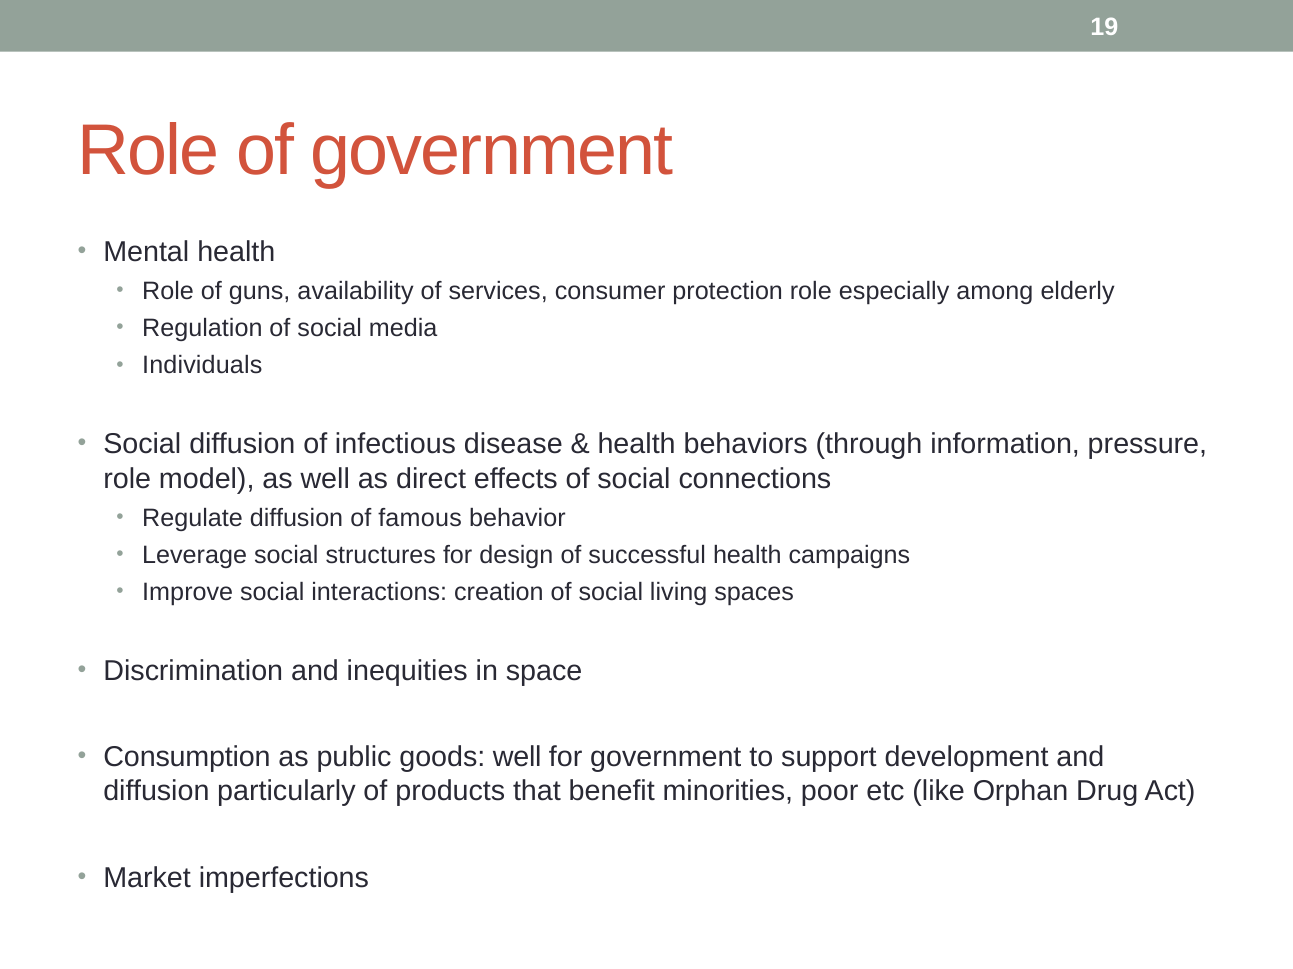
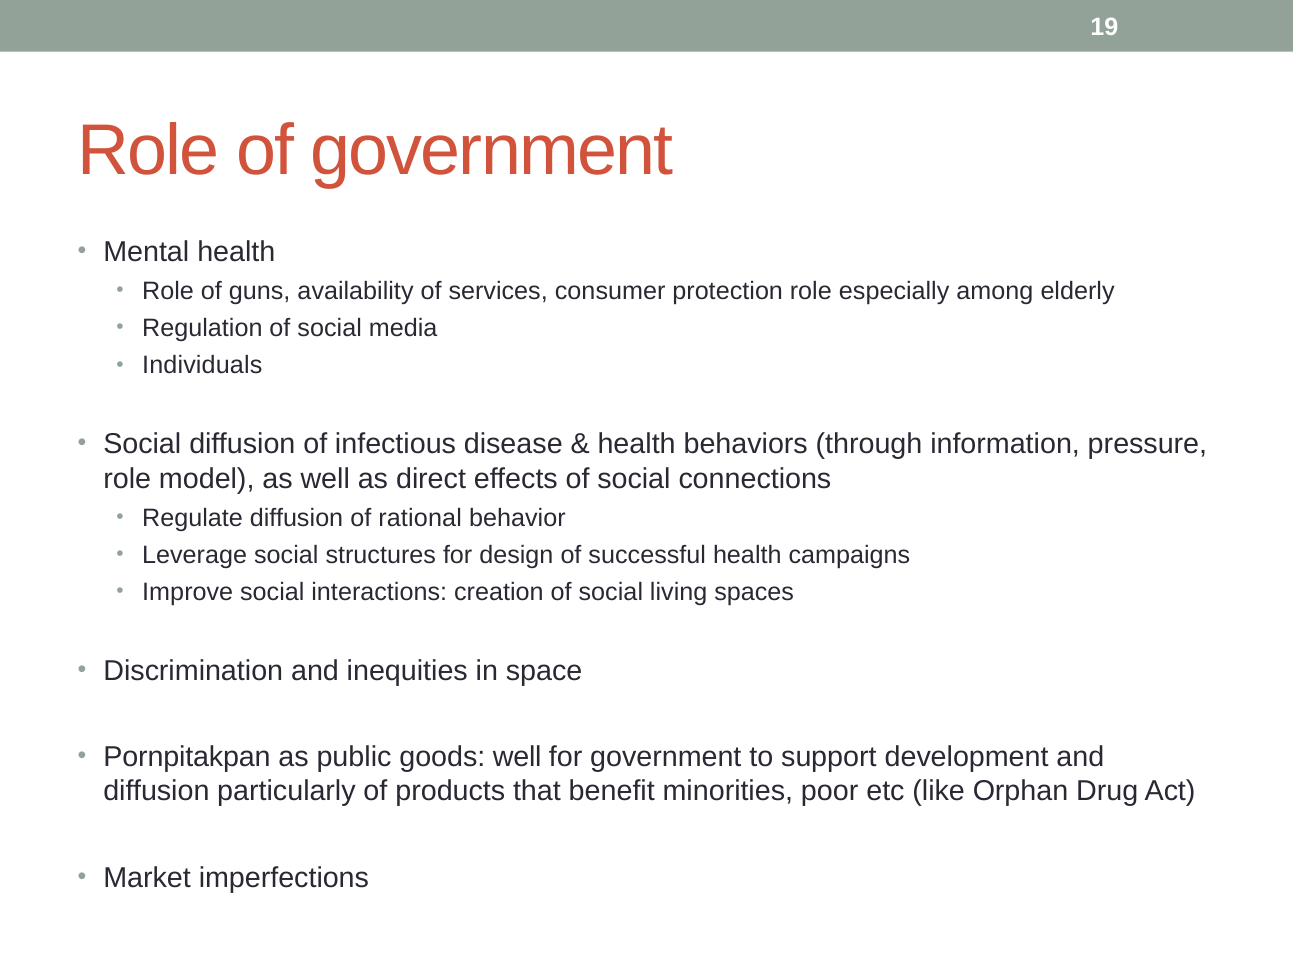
famous: famous -> rational (420, 518)
Consumption: Consumption -> Pornpitakpan (187, 758)
